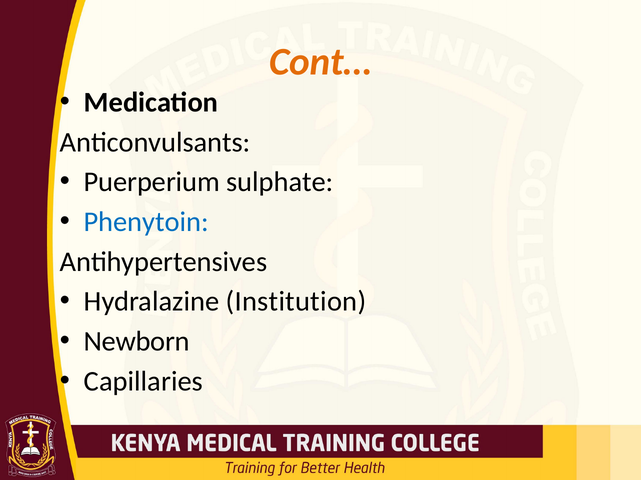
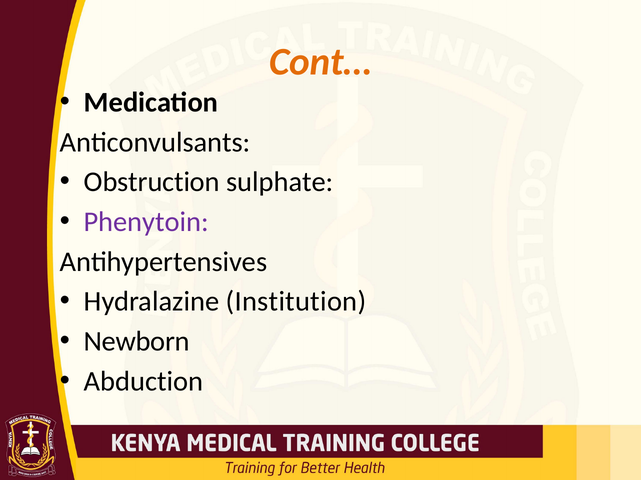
Puerperium: Puerperium -> Obstruction (152, 182)
Phenytoin colour: blue -> purple (146, 222)
Capillaries: Capillaries -> Abduction (143, 382)
